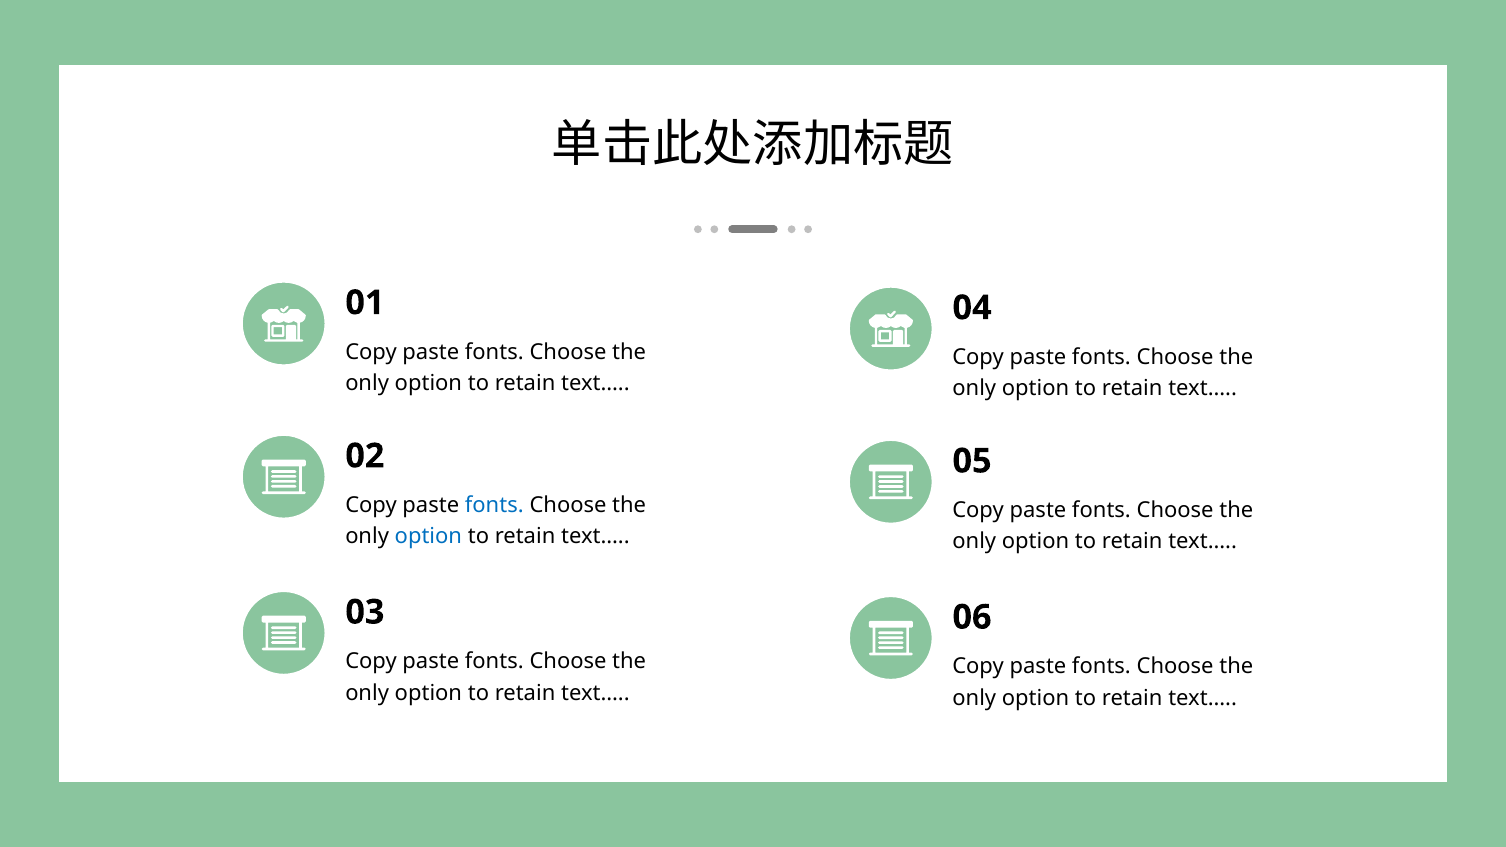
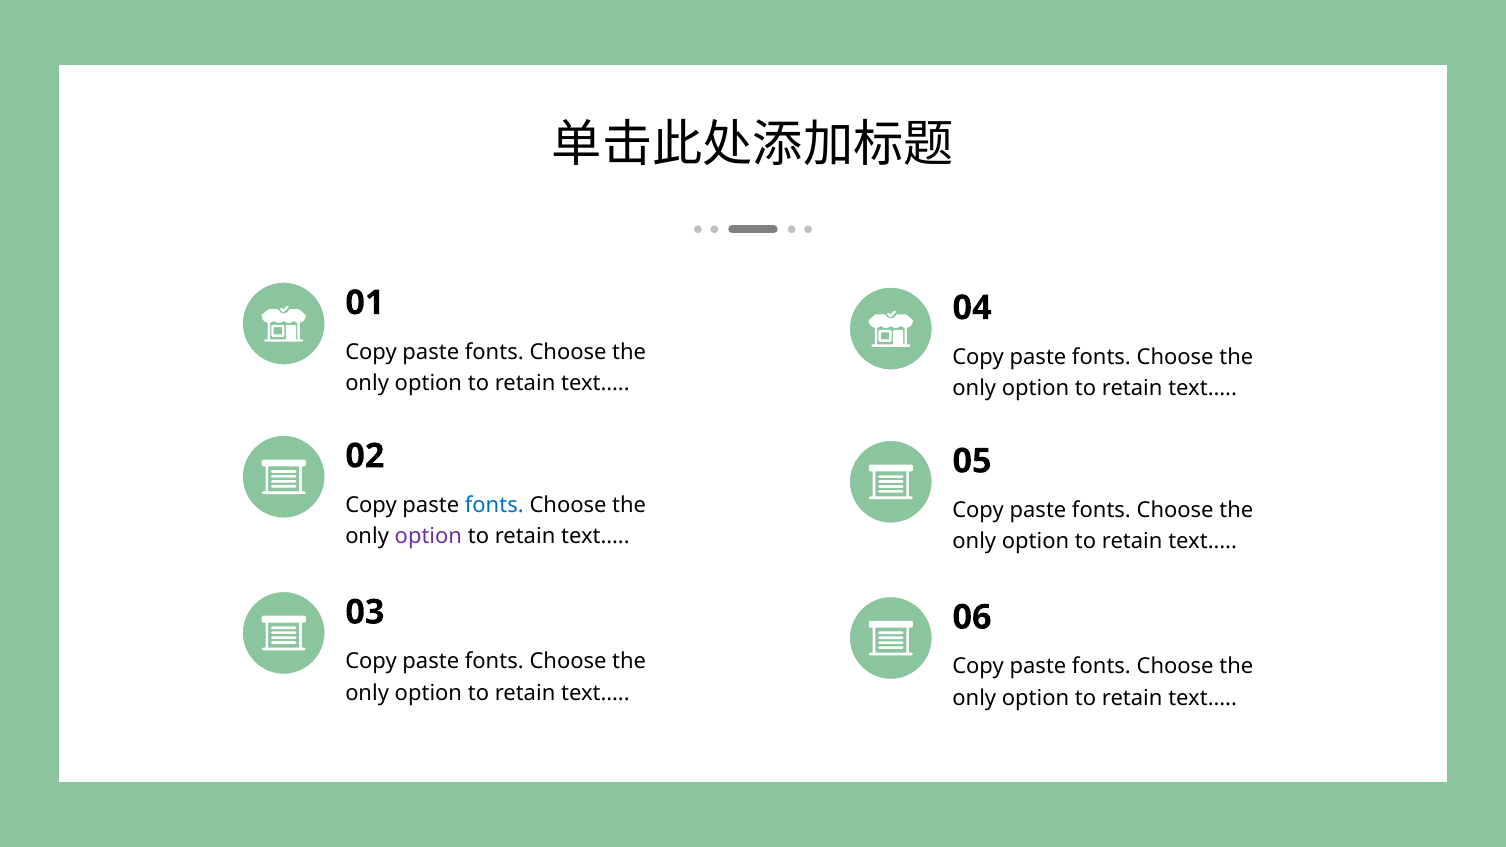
option colour: blue -> purple (428, 537)
